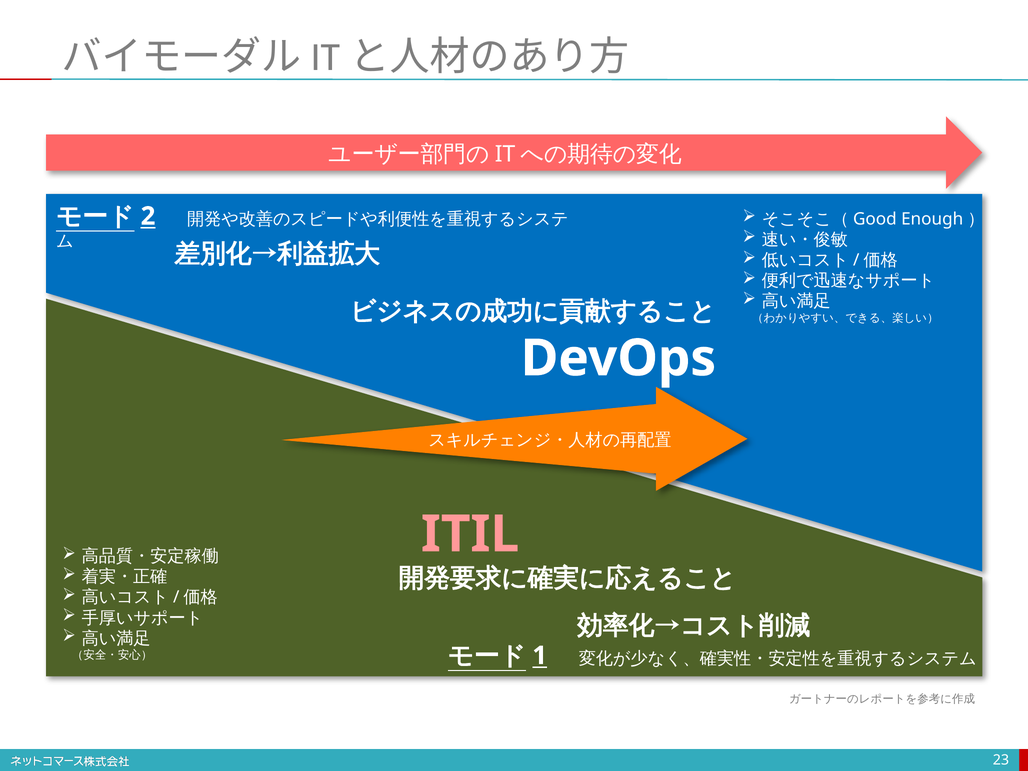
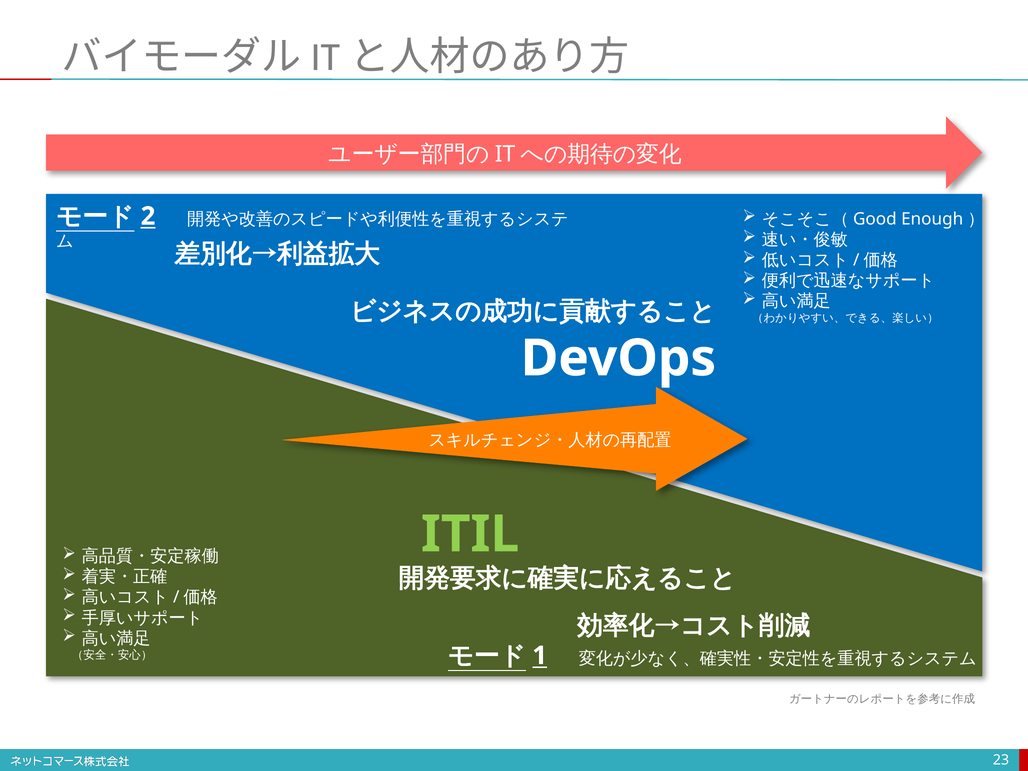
ITIL colour: pink -> light green (470, 534)
